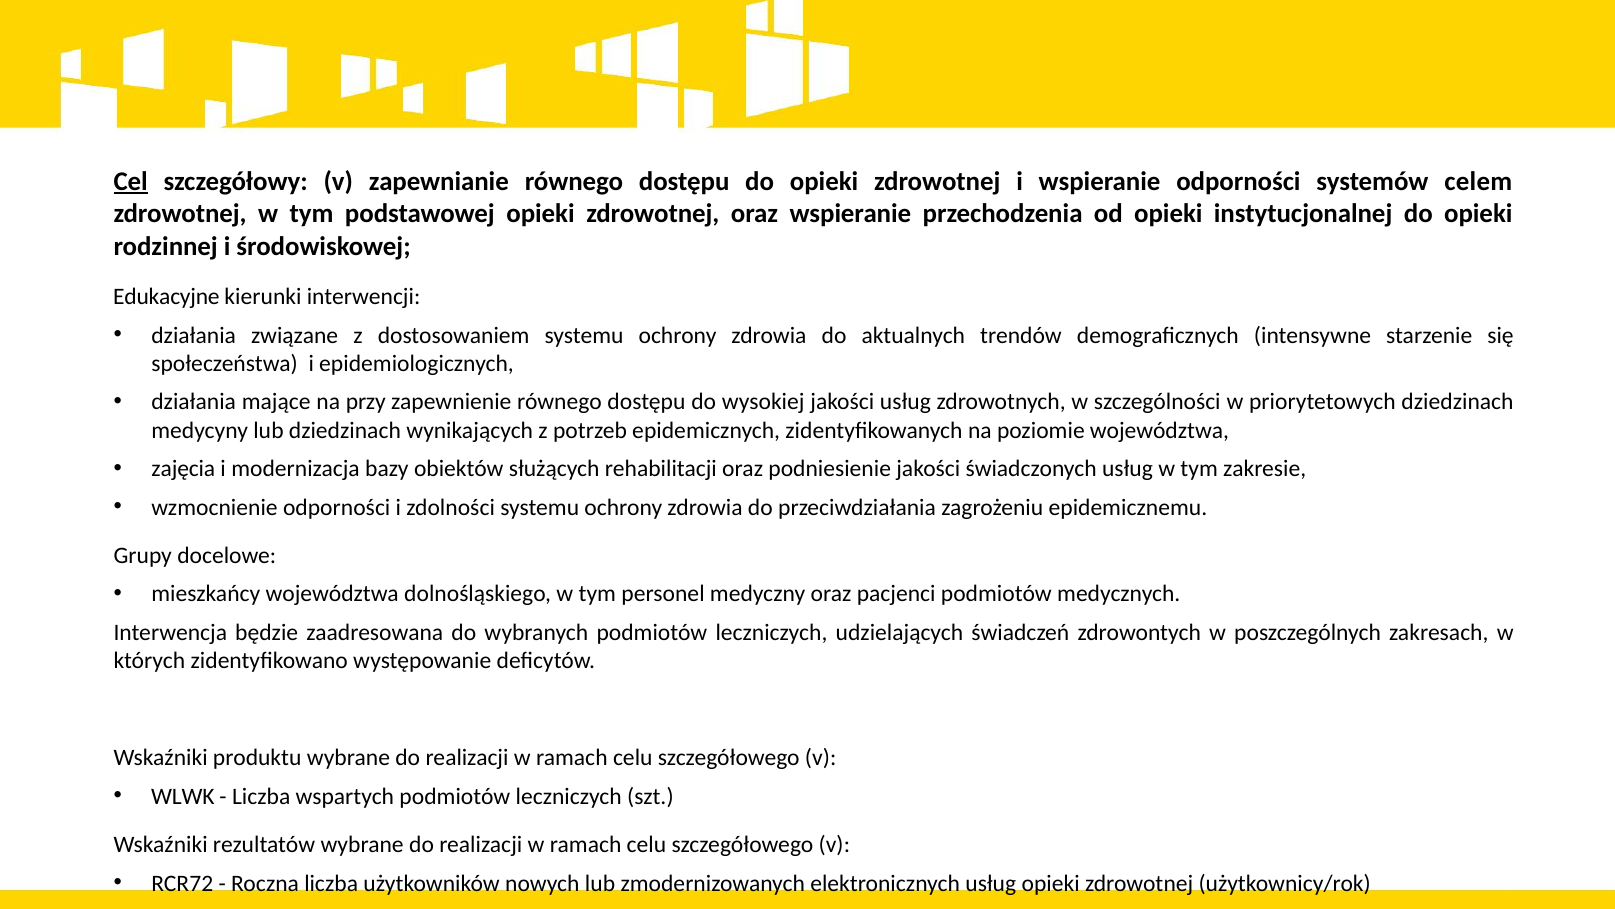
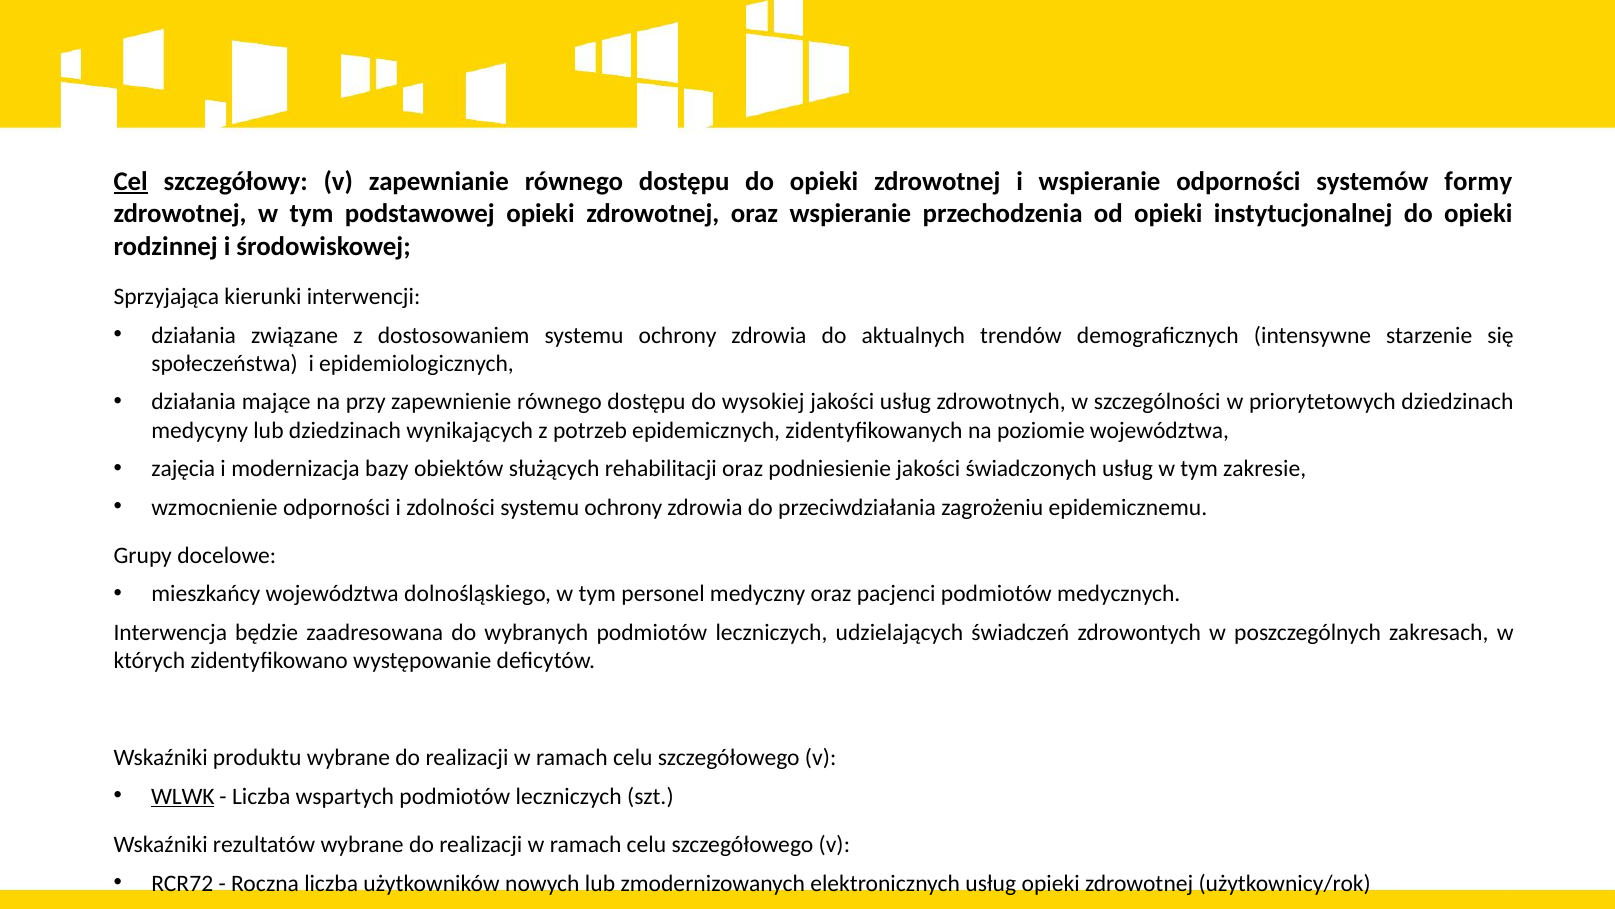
celem: celem -> formy (1478, 182)
Edukacyjne: Edukacyjne -> Sprzyjająca (166, 297)
WLWK underline: none -> present (183, 796)
